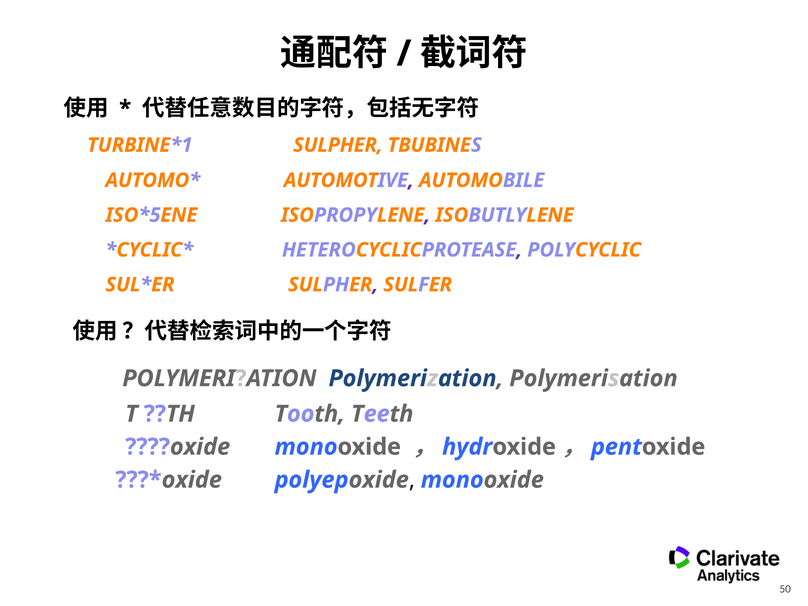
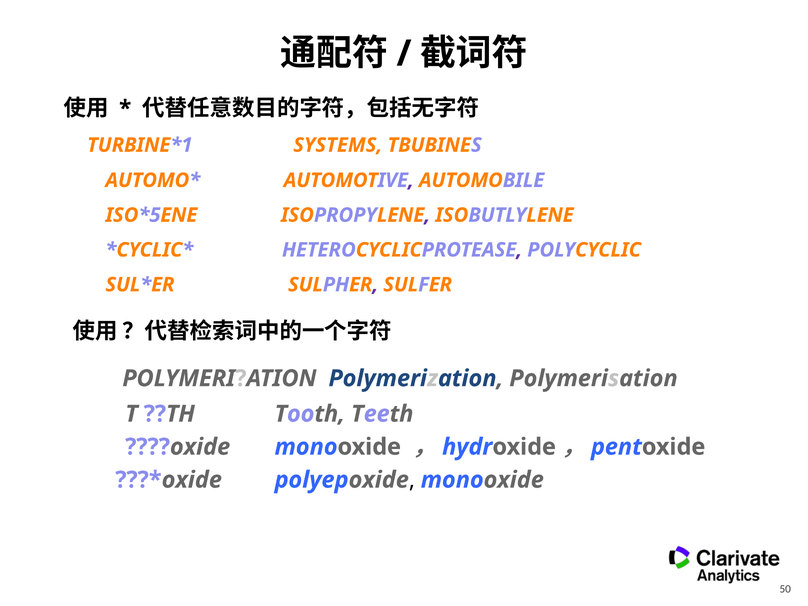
SULPHER: SULPHER -> SYSTEMS (338, 145)
